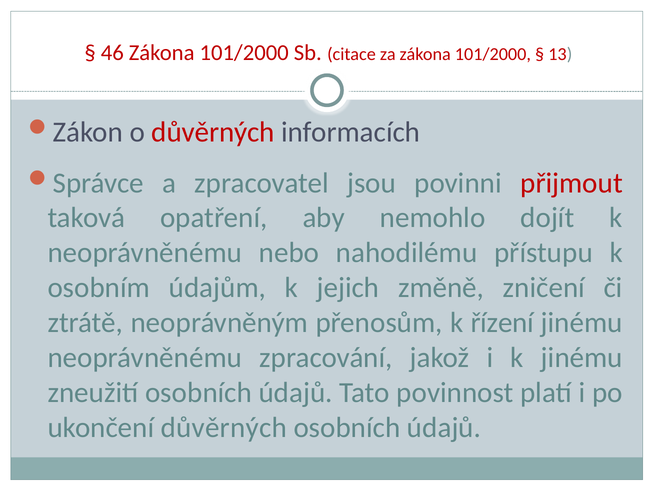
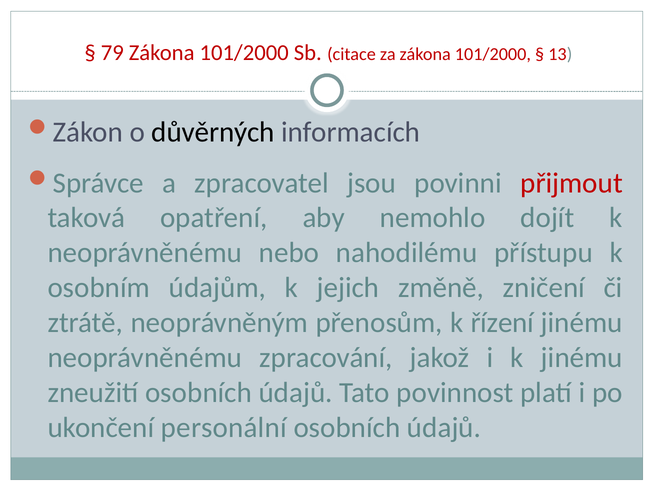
46: 46 -> 79 (112, 52)
důvěrných colour: red -> black (213, 132)
ukončení důvěrných: důvěrných -> personální (224, 427)
